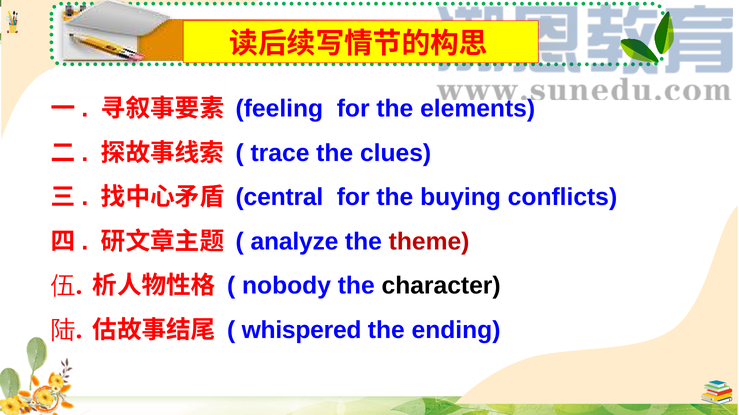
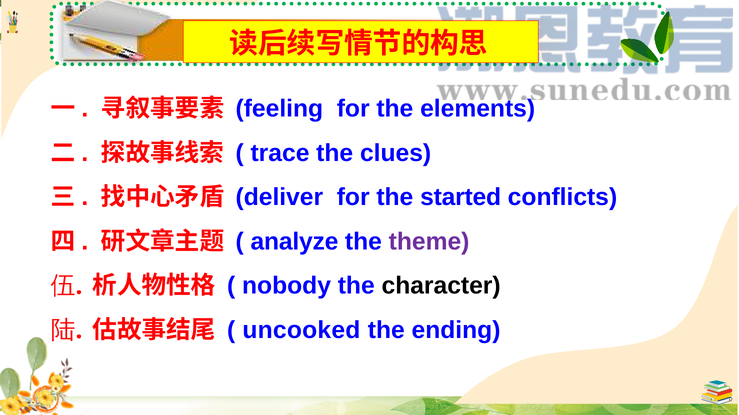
central: central -> deliver (279, 198)
buying: buying -> started (461, 198)
theme colour: red -> purple (429, 242)
whispered: whispered -> uncooked (301, 331)
